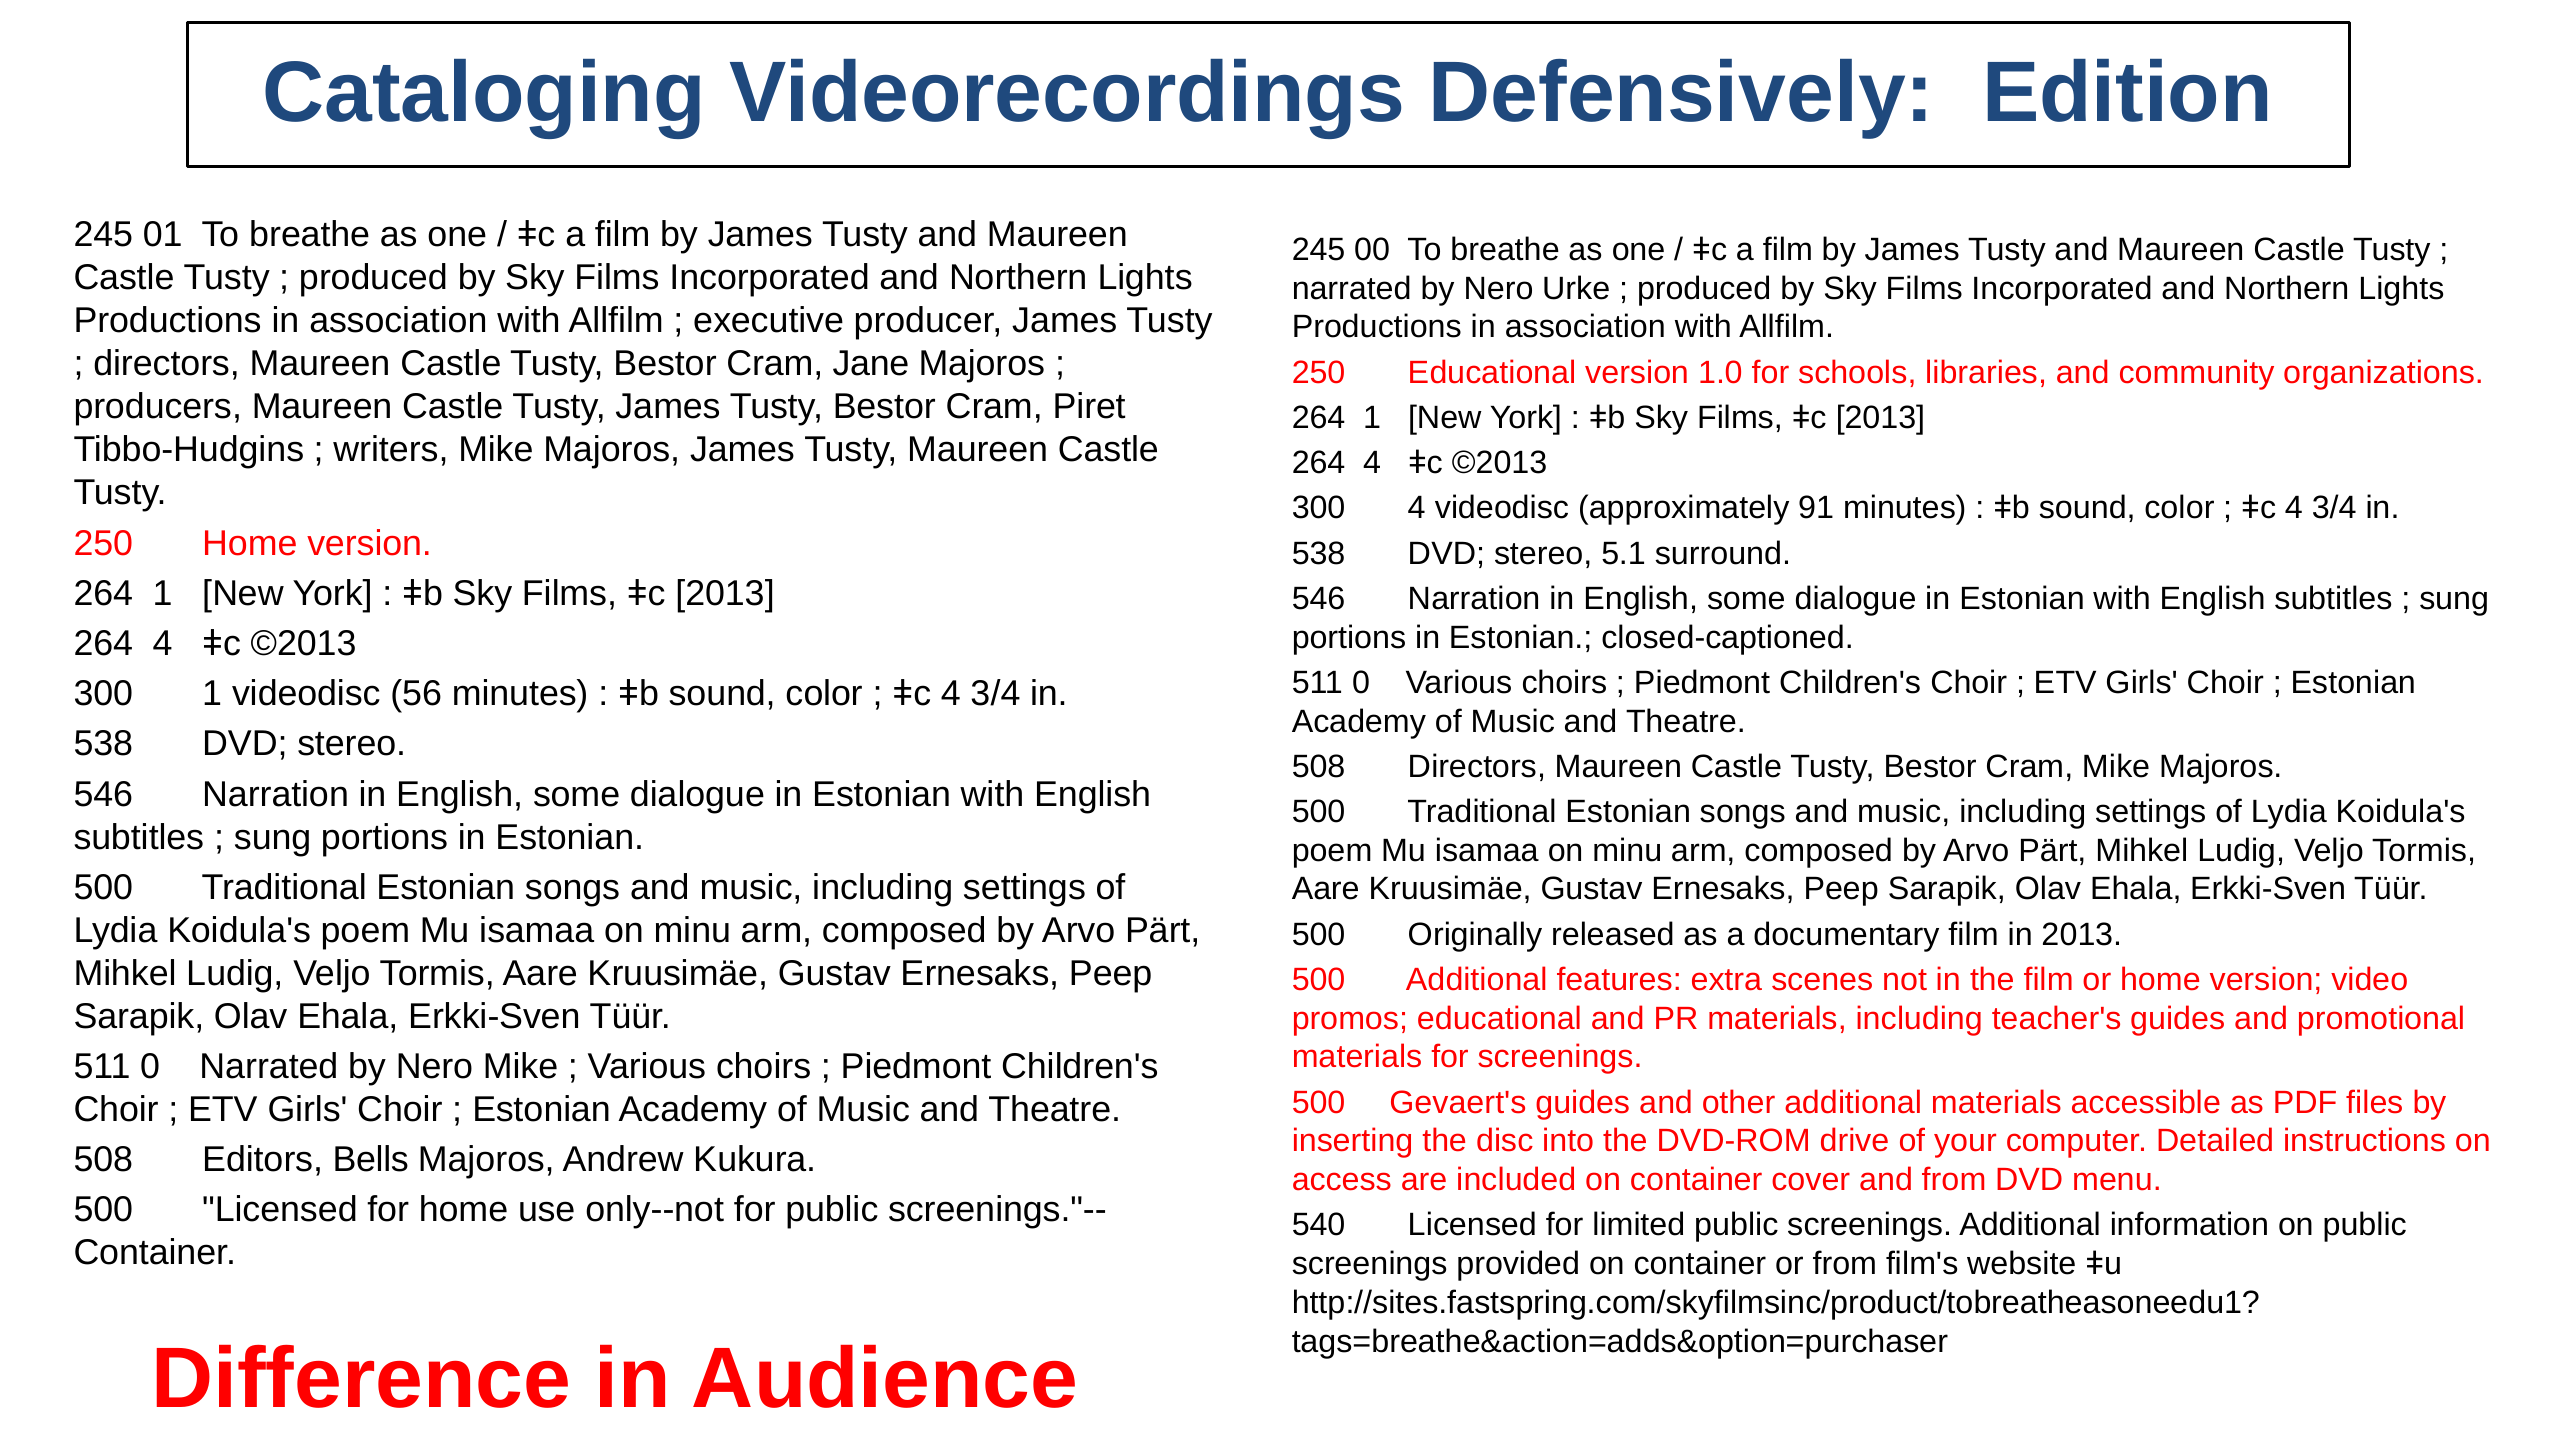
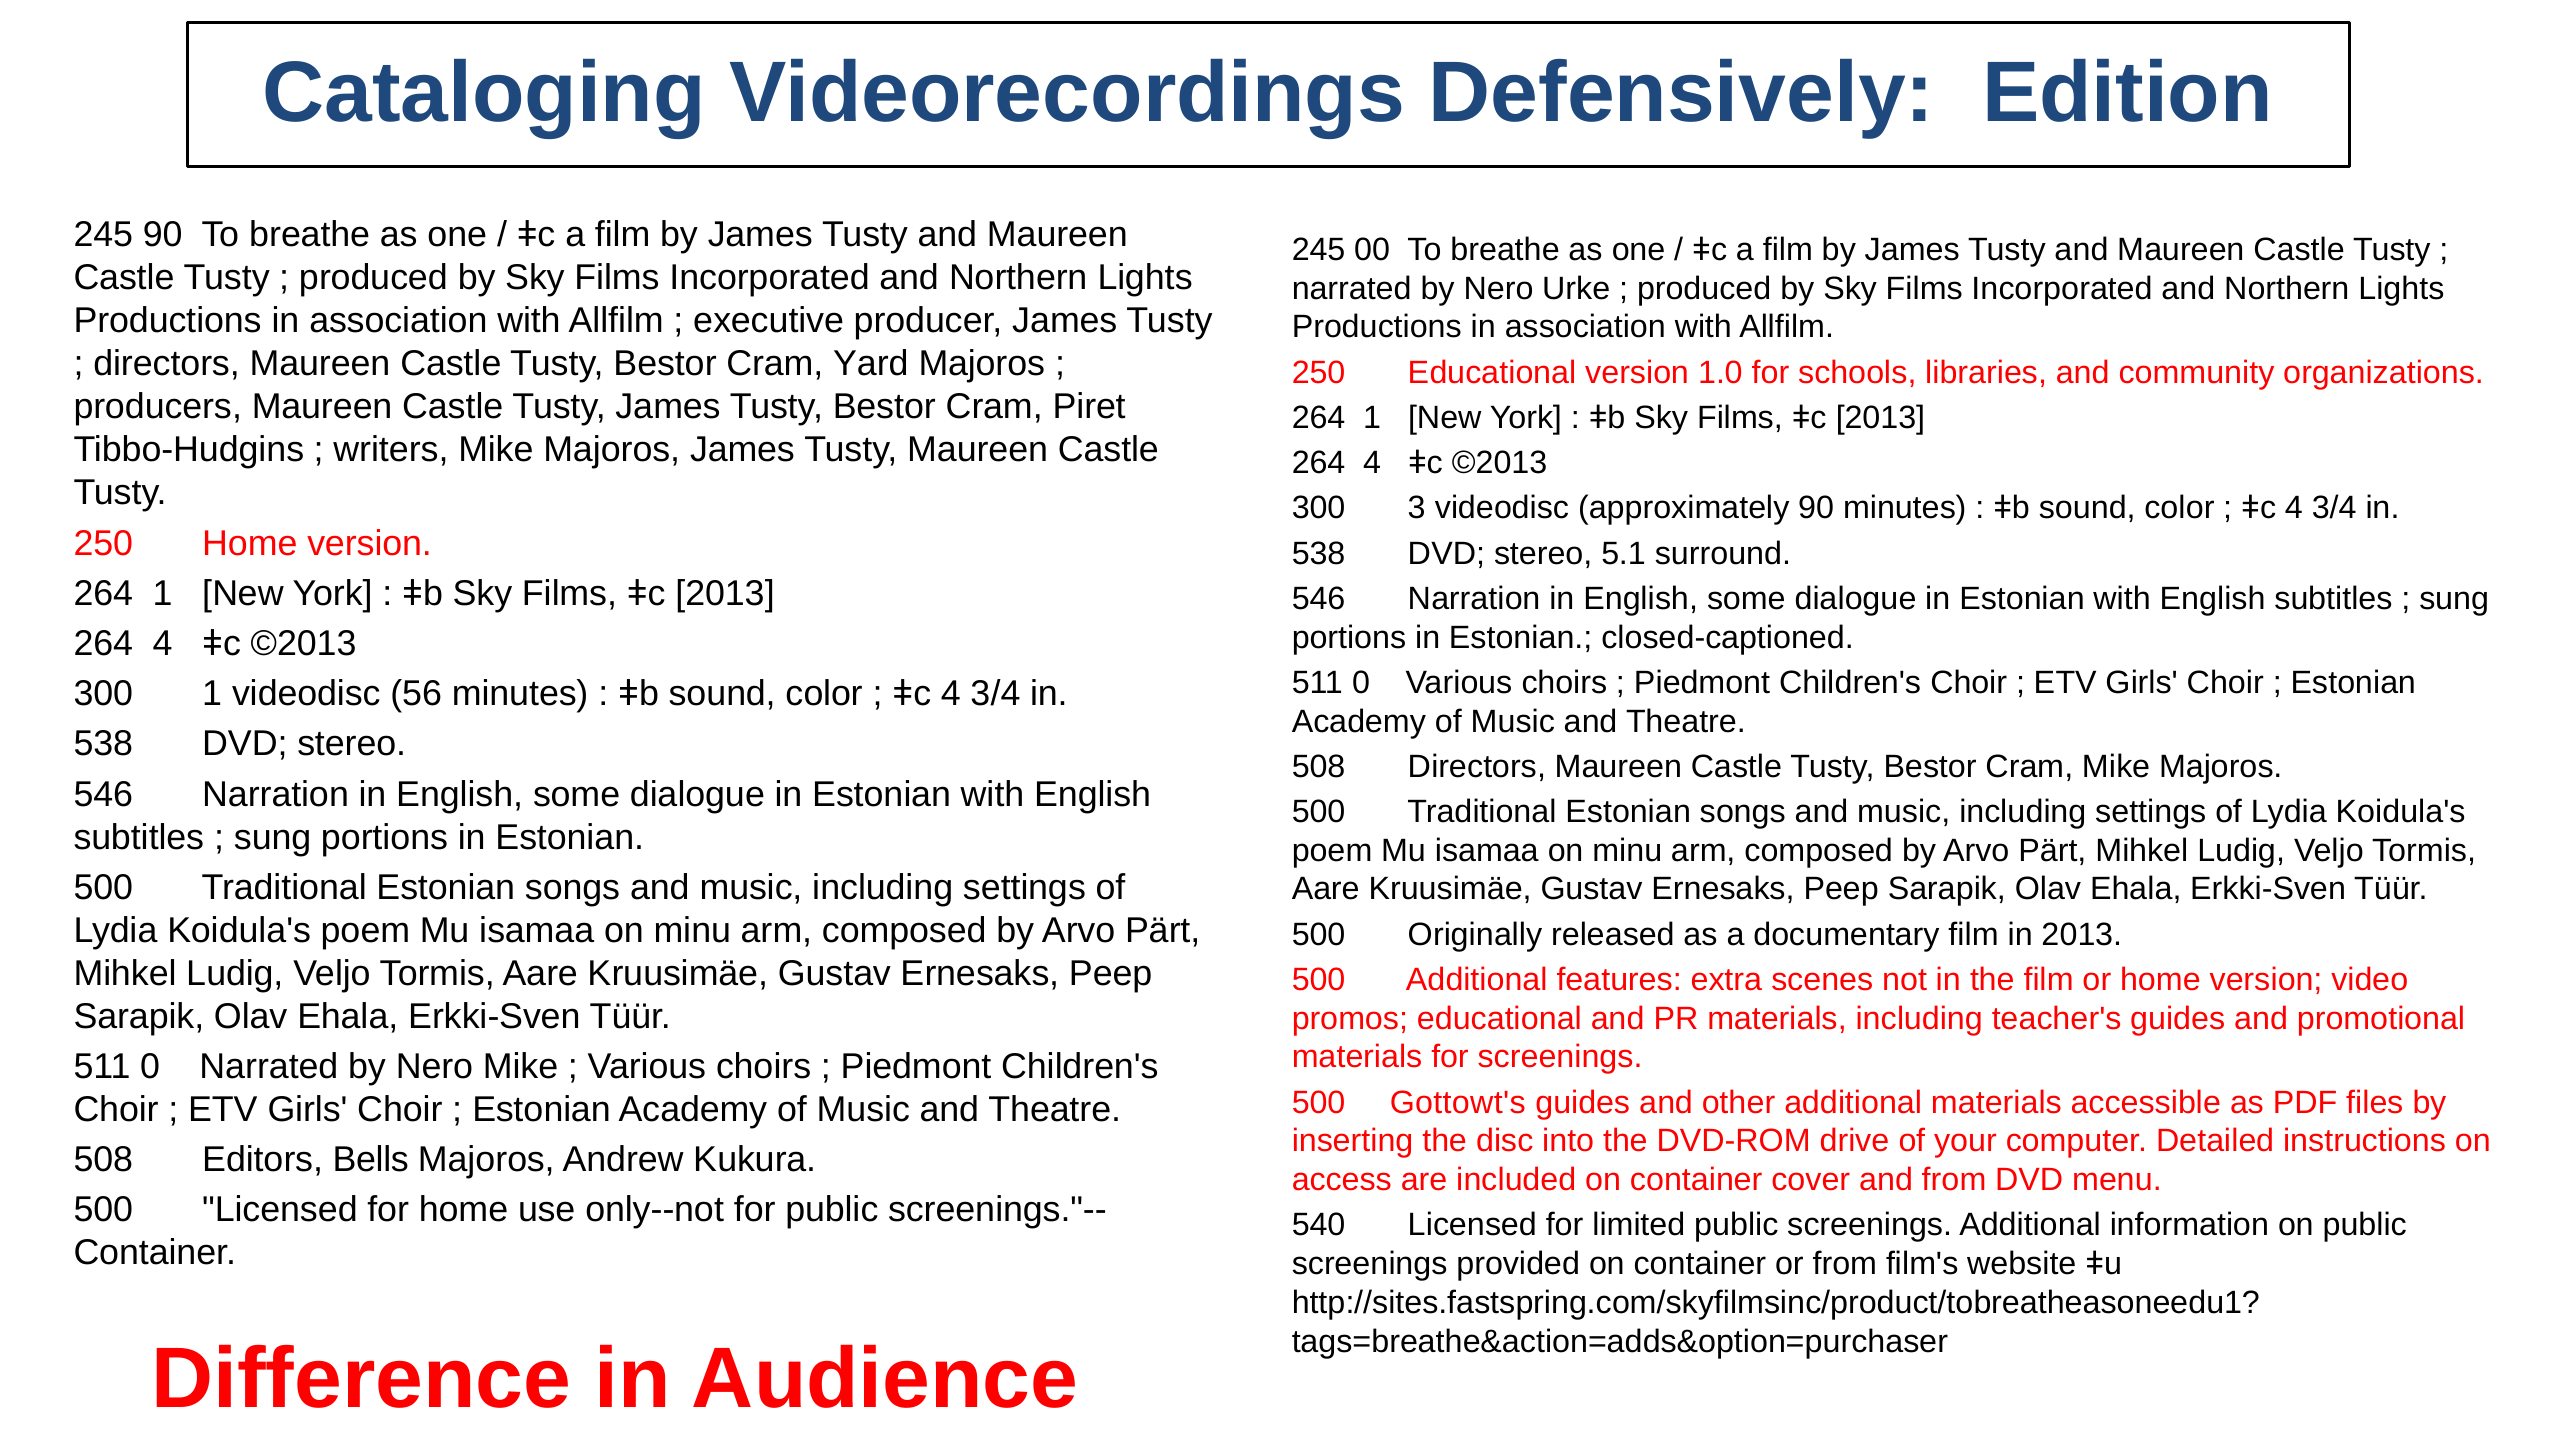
245 01: 01 -> 90 (163, 235)
Jane: Jane -> Yard (871, 364)
300 4: 4 -> 3 (1417, 508)
approximately 91: 91 -> 90 (1816, 508)
Gevaert's: Gevaert's -> Gottowt's (1458, 1103)
